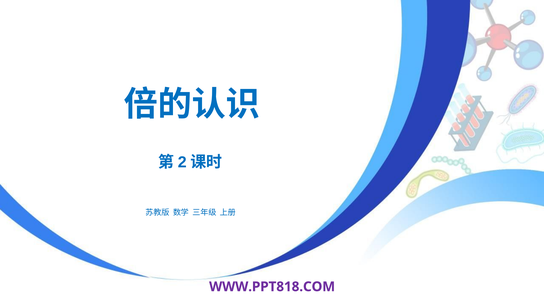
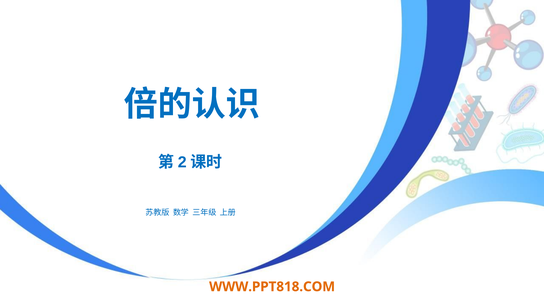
WWW.PPT818.COM colour: purple -> orange (272, 287)
